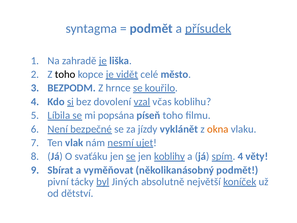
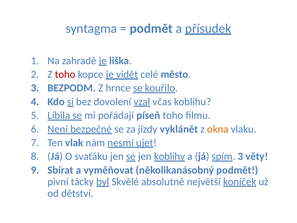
toho colour: black -> red (65, 74)
popsána: popsána -> pořádají (116, 115)
spím 4: 4 -> 3 (240, 156)
Jiných: Jiných -> Skvělé (125, 181)
